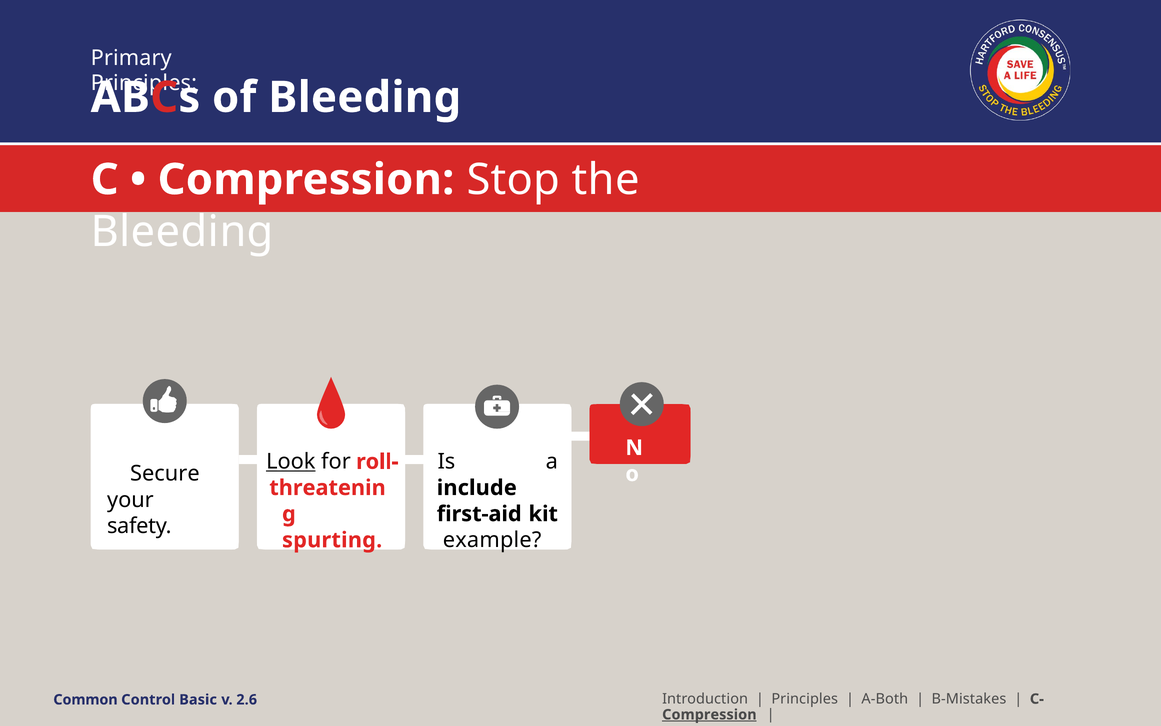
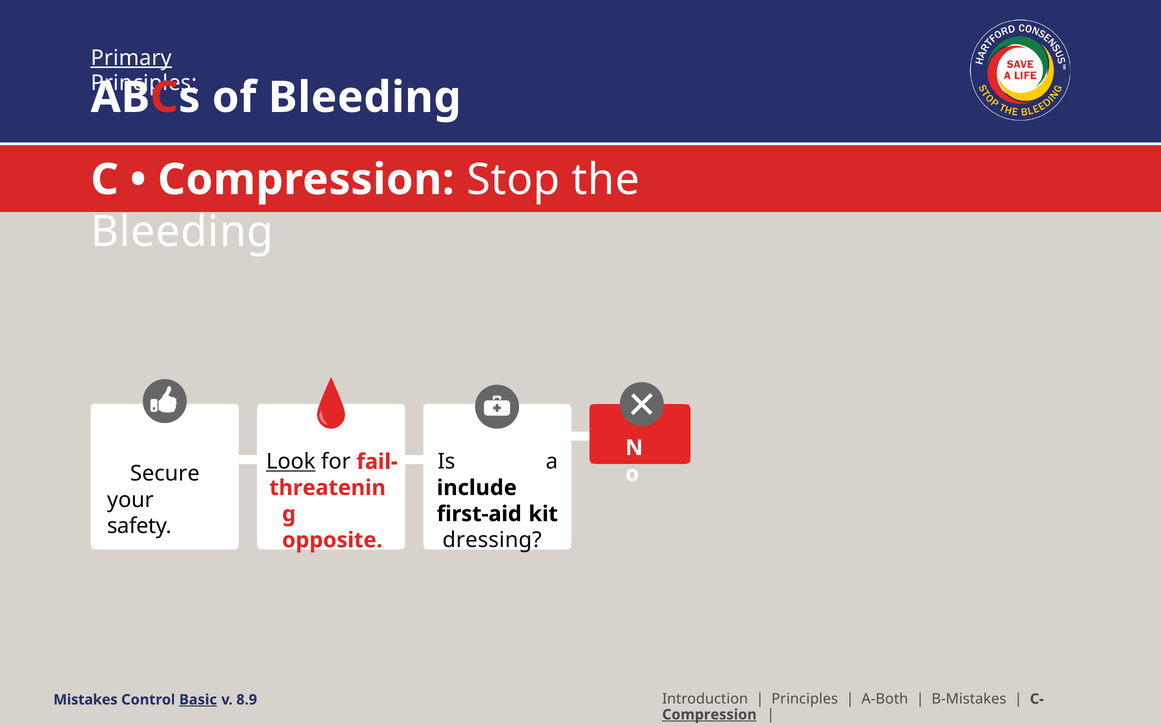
Primary underline: none -> present (131, 58)
roll-: roll- -> fail- (377, 461)
example: example -> dressing (492, 540)
spurting: spurting -> opposite (332, 540)
Common: Common -> Mistakes (85, 699)
Basic underline: none -> present (198, 699)
2.6: 2.6 -> 8.9 (247, 699)
